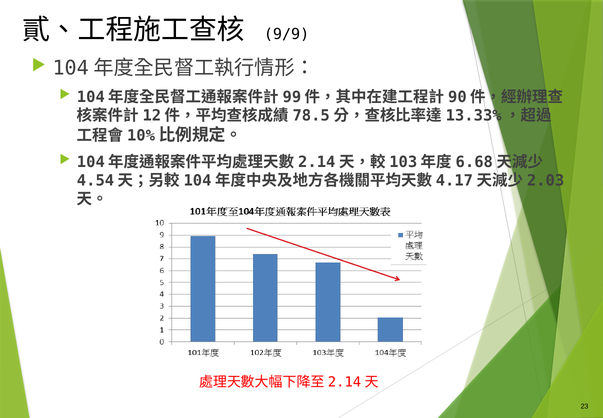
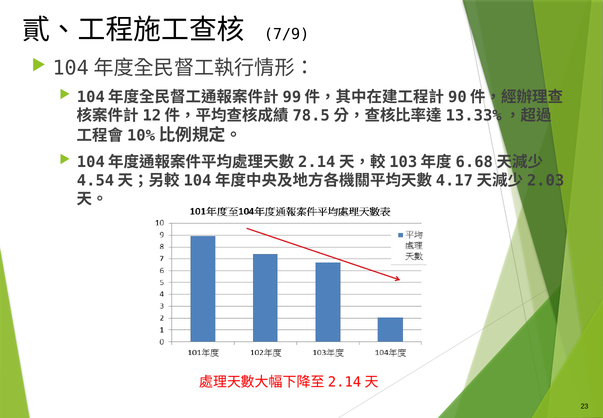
9/9: 9/9 -> 7/9 (287, 34)
